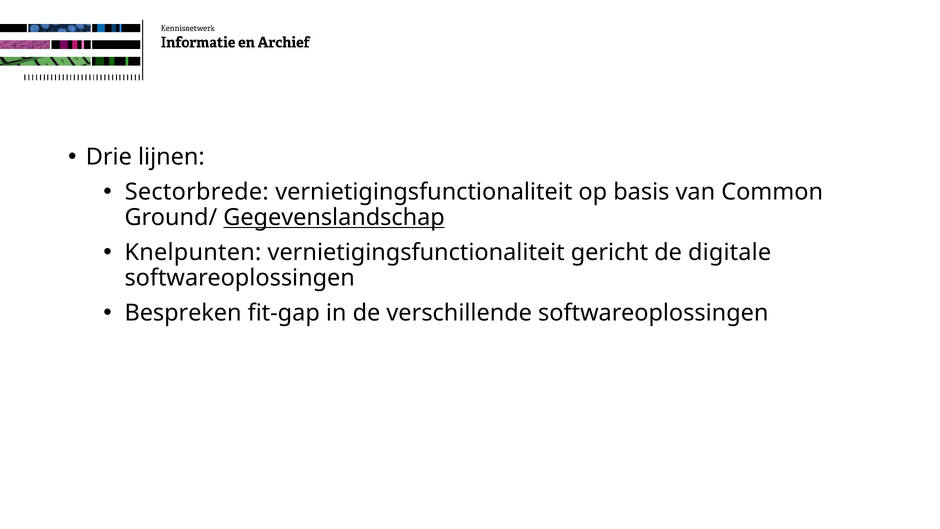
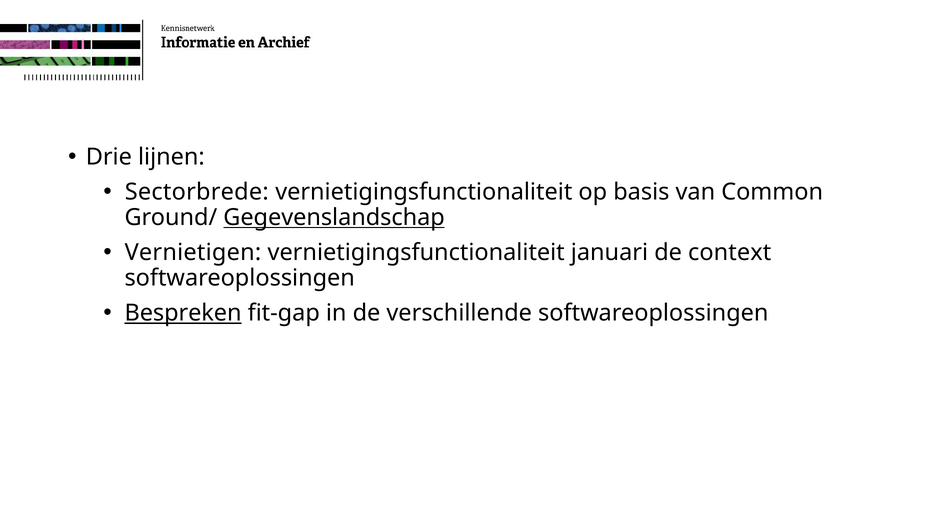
Knelpunten: Knelpunten -> Vernietigen (193, 252)
gericht: gericht -> januari (609, 252)
digitale: digitale -> context (730, 252)
Bespreken underline: none -> present (183, 313)
